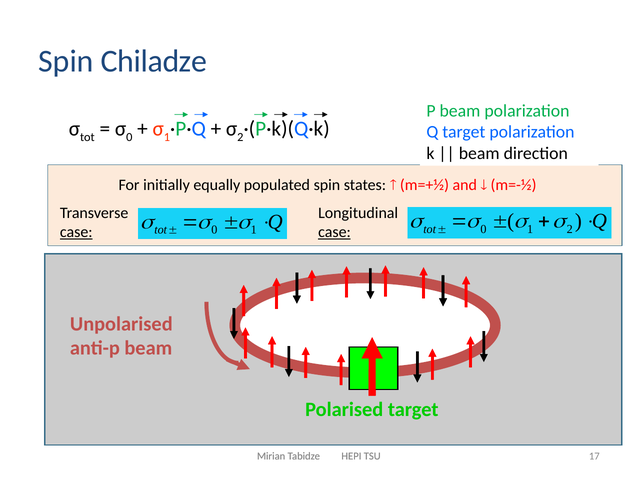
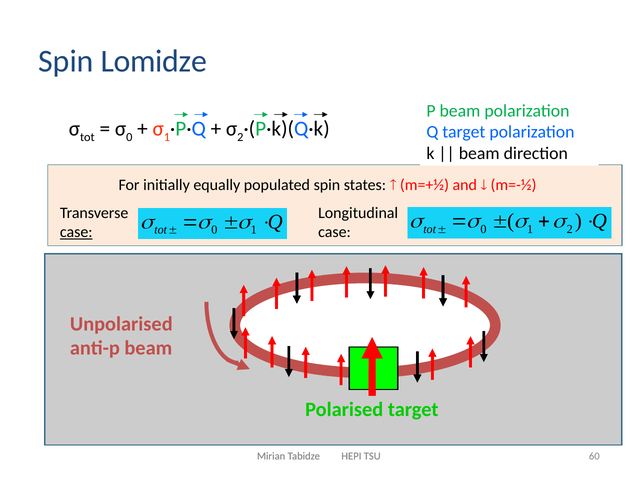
Chiladze: Chiladze -> Lomidze (154, 61)
case underline: present -> none (334, 232)
17: 17 -> 60 (594, 457)
